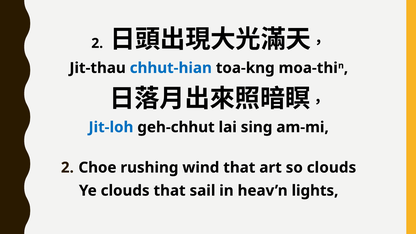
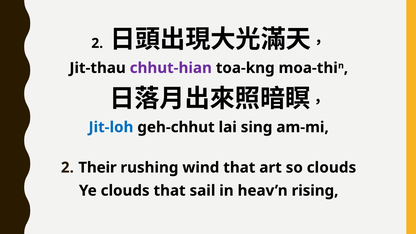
chhut-hian colour: blue -> purple (171, 68)
Choe: Choe -> Their (97, 168)
lights: lights -> rising (315, 191)
